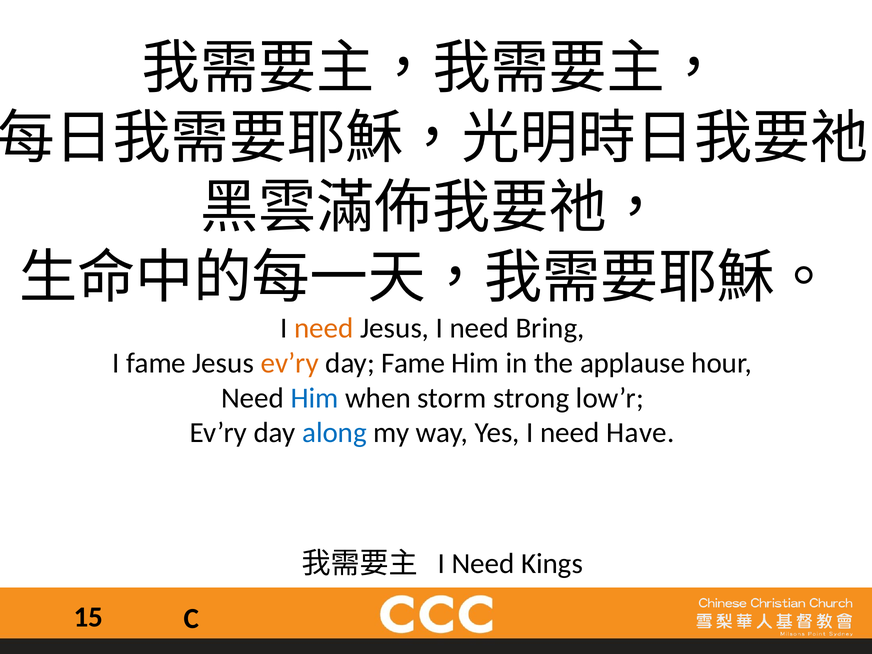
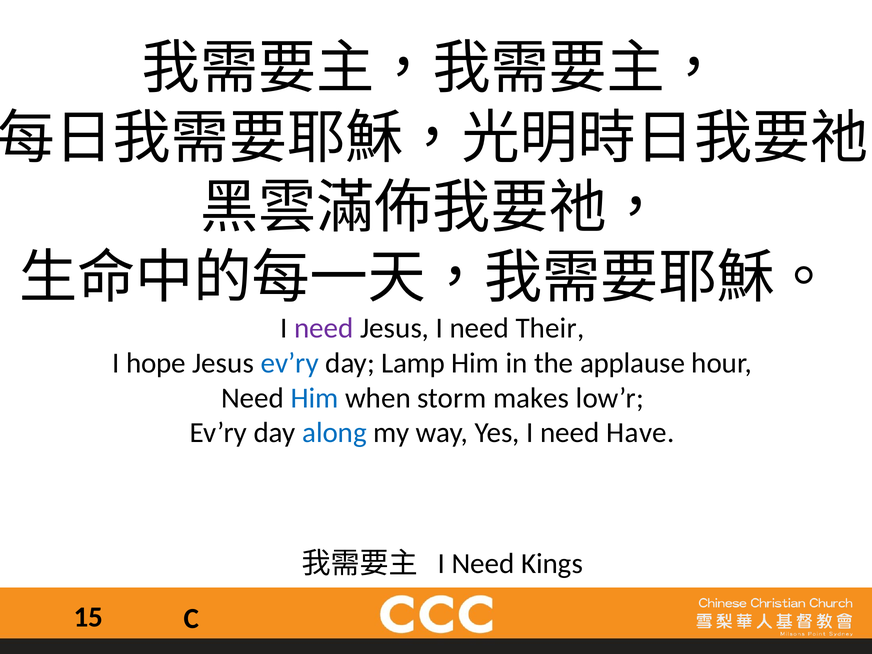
need colour: orange -> purple (324, 328)
Bring: Bring -> Their (550, 328)
I fame: fame -> hope (156, 363)
ev’ry colour: orange -> blue (290, 363)
day Fame: Fame -> Lamp (413, 363)
strong: strong -> makes (531, 398)
